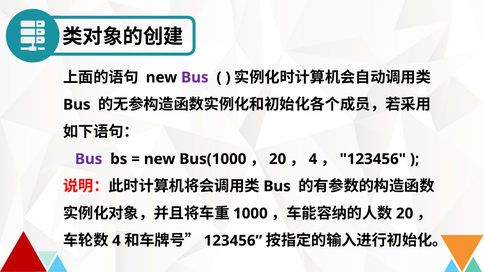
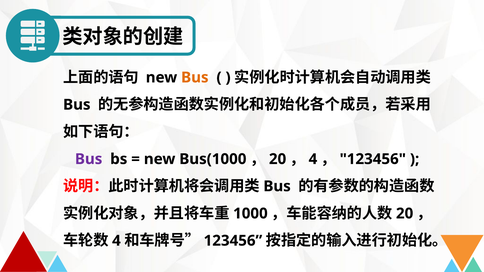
Bus colour: purple -> orange (195, 78)
